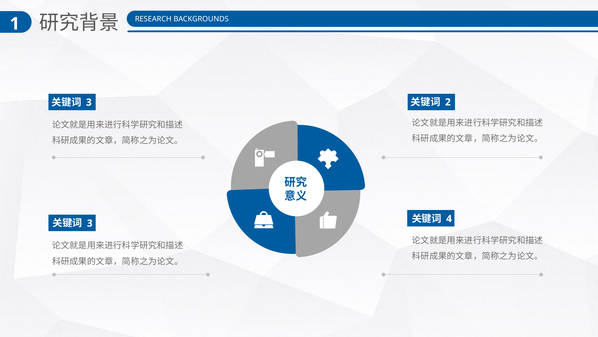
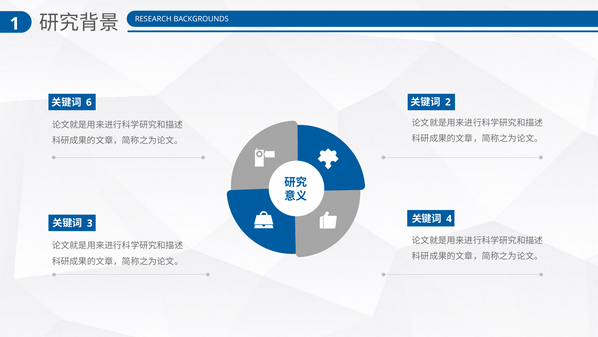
3: 3 -> 6 (89, 102)
